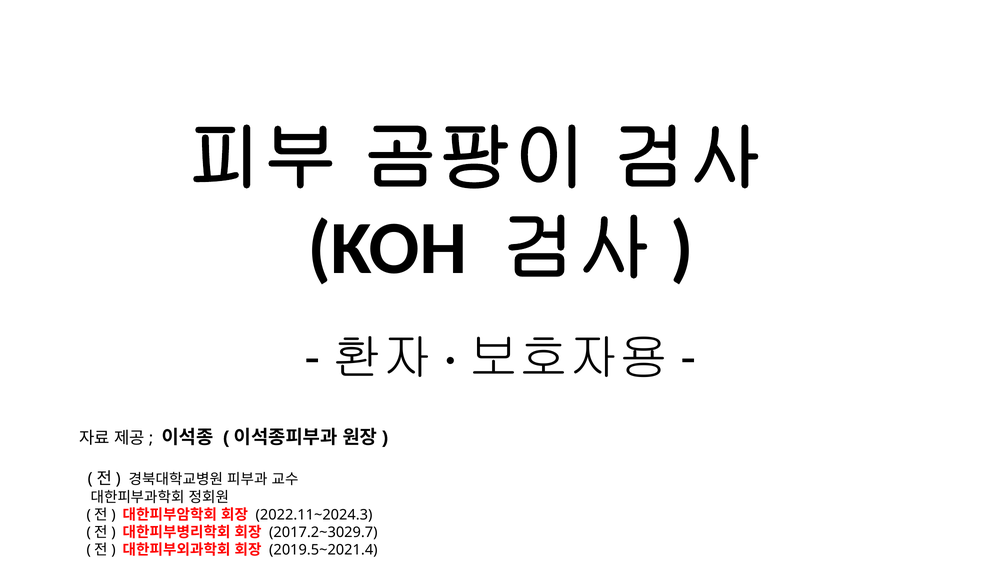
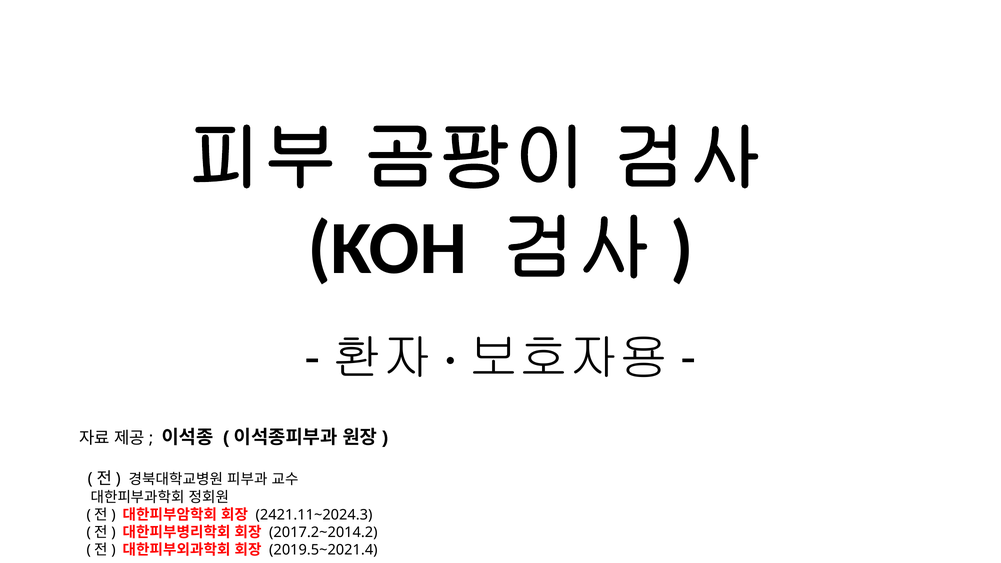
2022.11~2024.3: 2022.11~2024.3 -> 2421.11~2024.3 (314, 515)
2017.2~3029.7: 2017.2~3029.7 -> 2017.2~2014.2 (323, 533)
